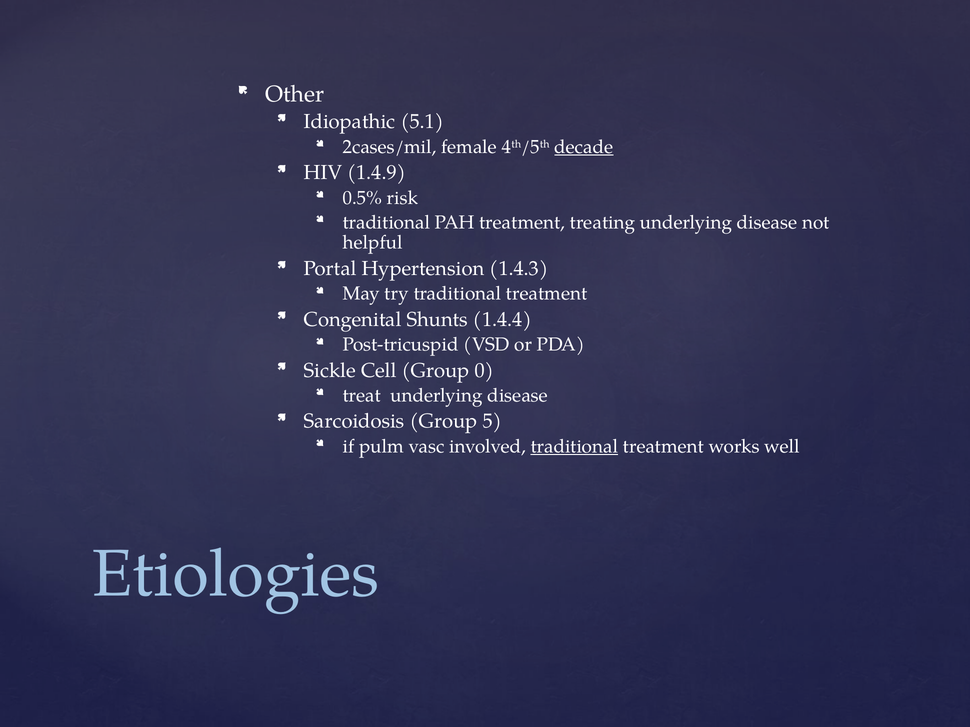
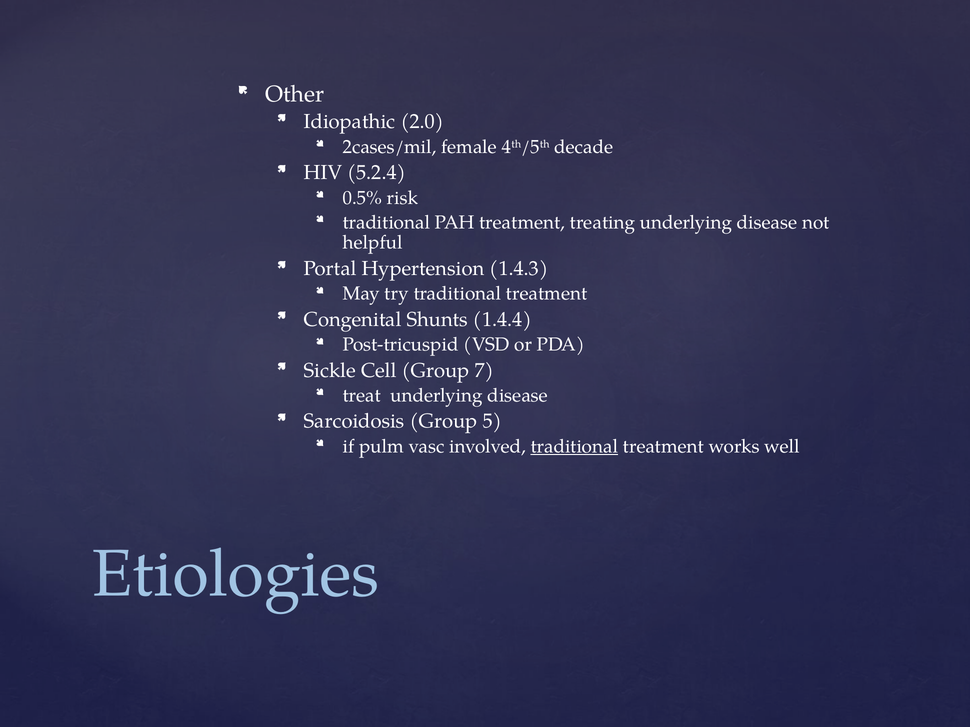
5.1: 5.1 -> 2.0 (422, 122)
decade underline: present -> none (584, 147)
1.4.9: 1.4.9 -> 5.2.4 (376, 173)
0: 0 -> 7 (484, 371)
